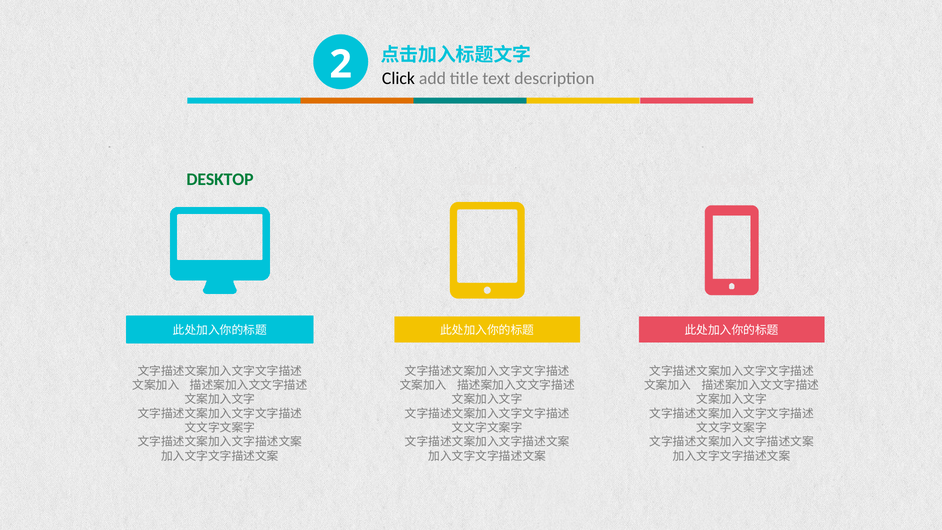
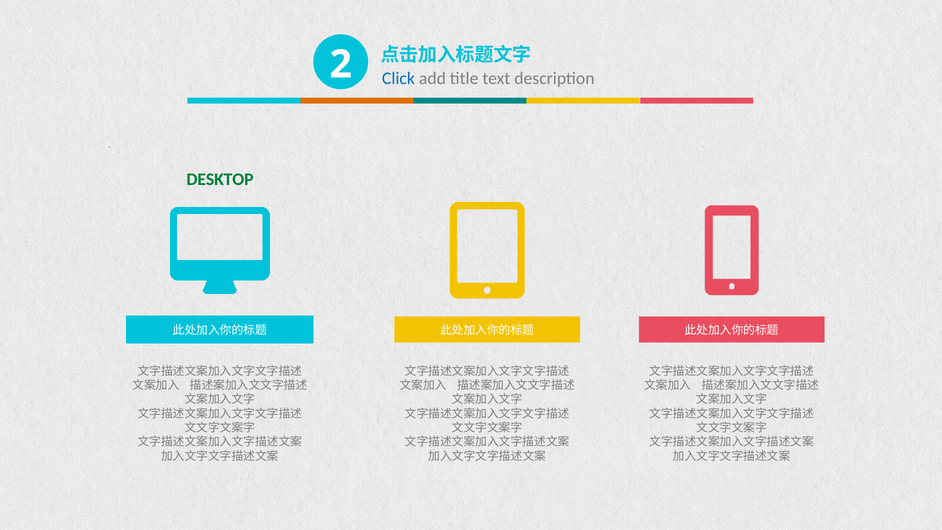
Click colour: black -> blue (398, 78)
